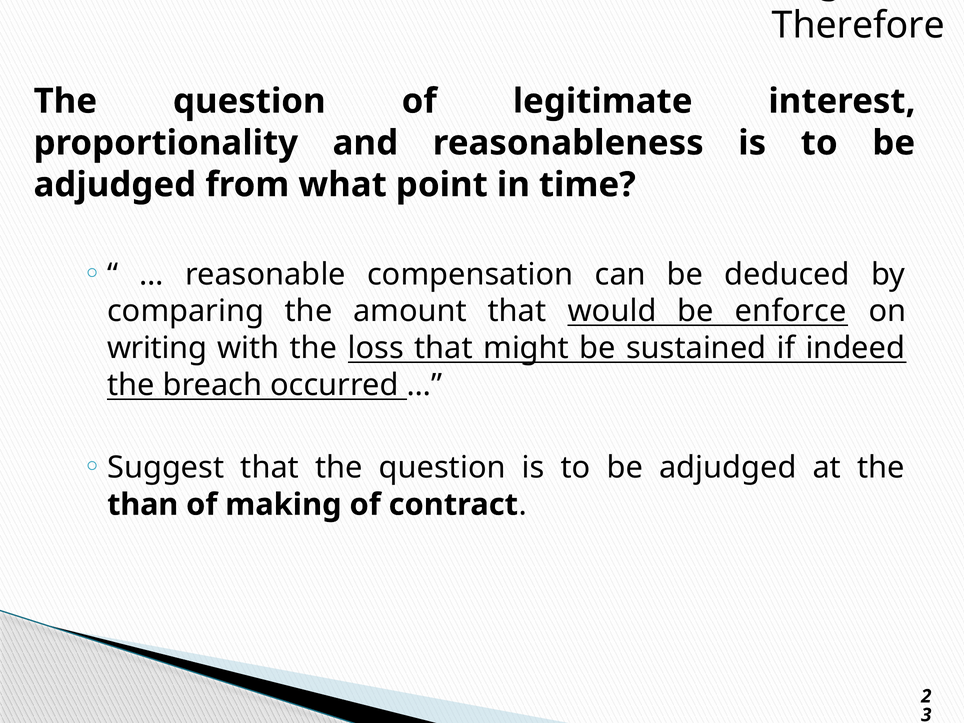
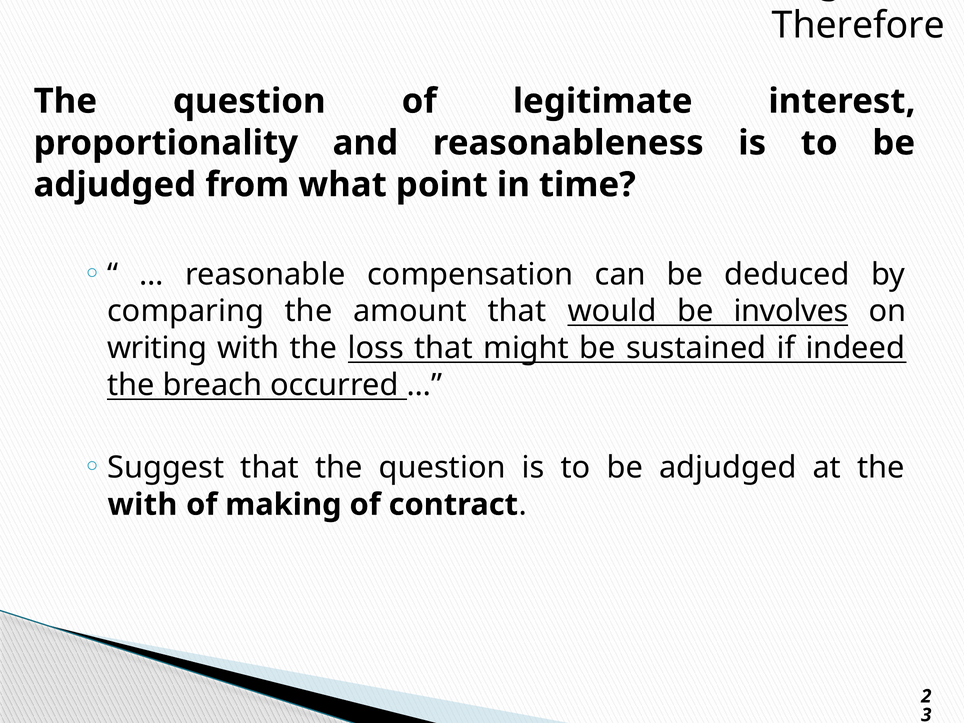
enforce: enforce -> involves (791, 311)
than: than -> with (142, 505)
